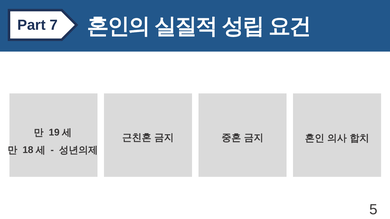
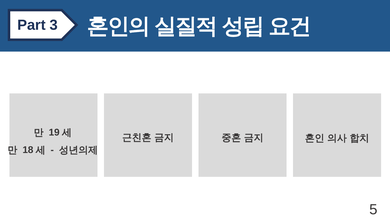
7: 7 -> 3 (54, 25)
